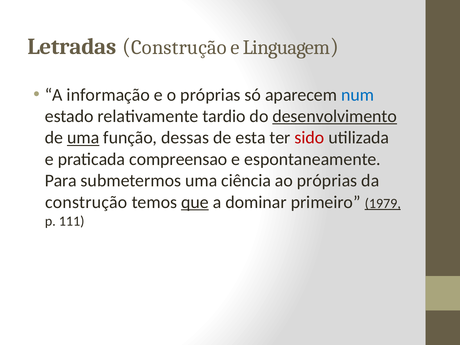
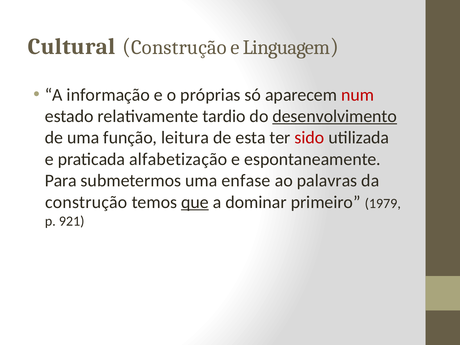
Letradas: Letradas -> Cultural (72, 47)
num colour: blue -> red (358, 95)
uma underline: present -> none (83, 138)
dessas: dessas -> leitura (185, 138)
compreensao: compreensao -> alfabetização (178, 159)
ciência: ciência -> enfase (246, 181)
ao próprias: próprias -> palavras (327, 181)
1979 underline: present -> none (383, 203)
111: 111 -> 921 (72, 221)
